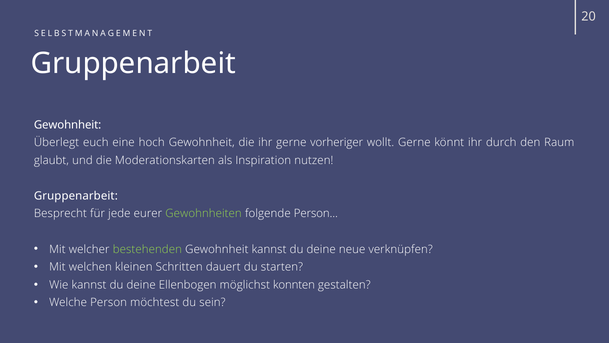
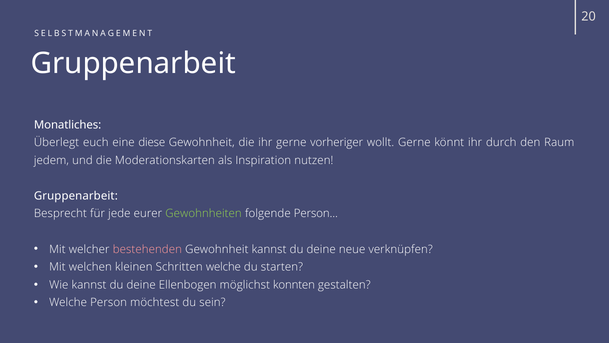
Gewohnheit: Gewohnheit -> Monatliches (68, 125)
hoch: hoch -> diese (152, 142)
glaubt: glaubt -> jedem (51, 160)
bestehenden colour: light green -> pink (147, 249)
Schritten dauert: dauert -> welche (223, 267)
